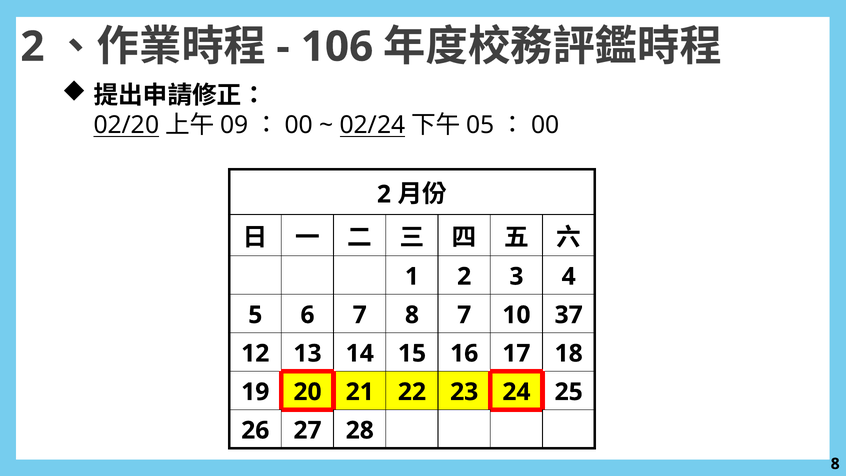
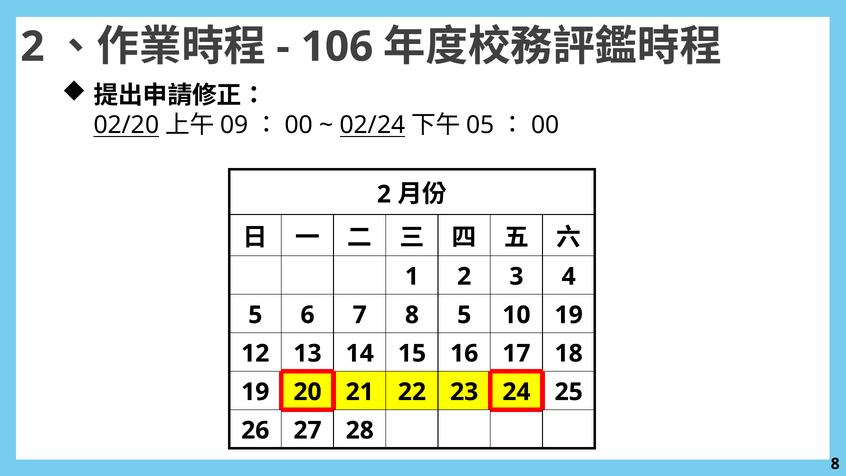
8 7: 7 -> 5 (464, 315)
10 37: 37 -> 19 (569, 315)
